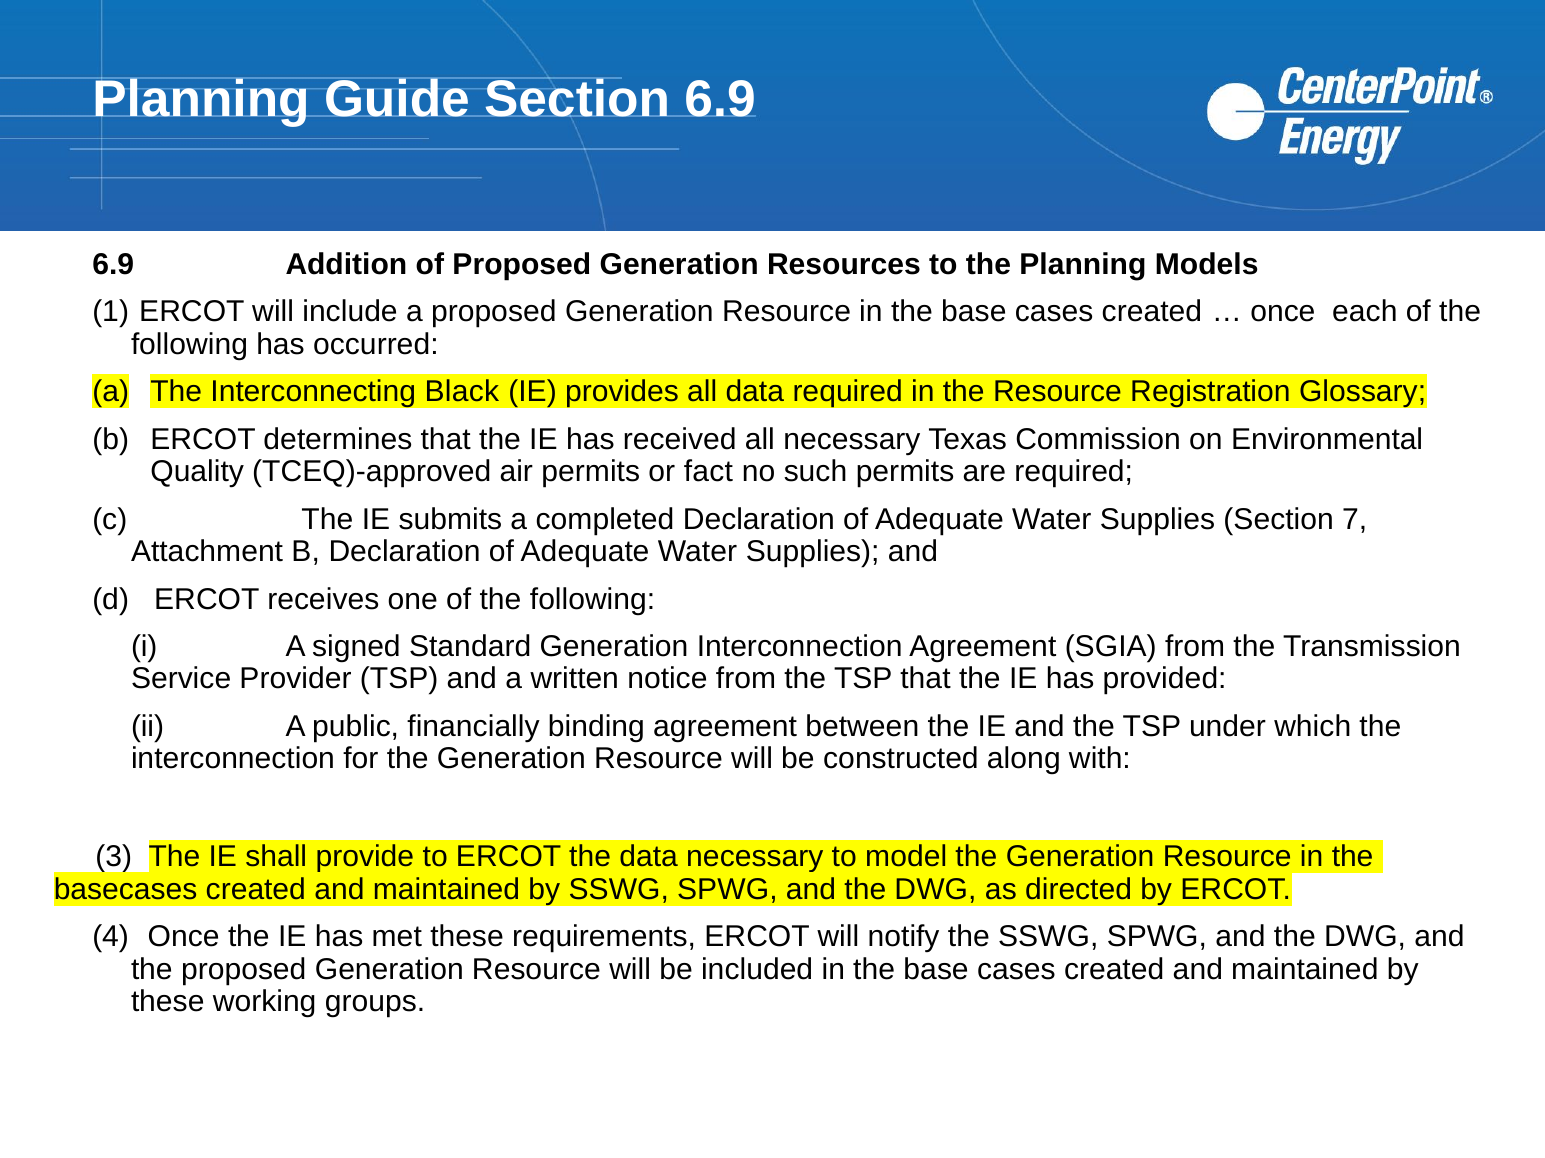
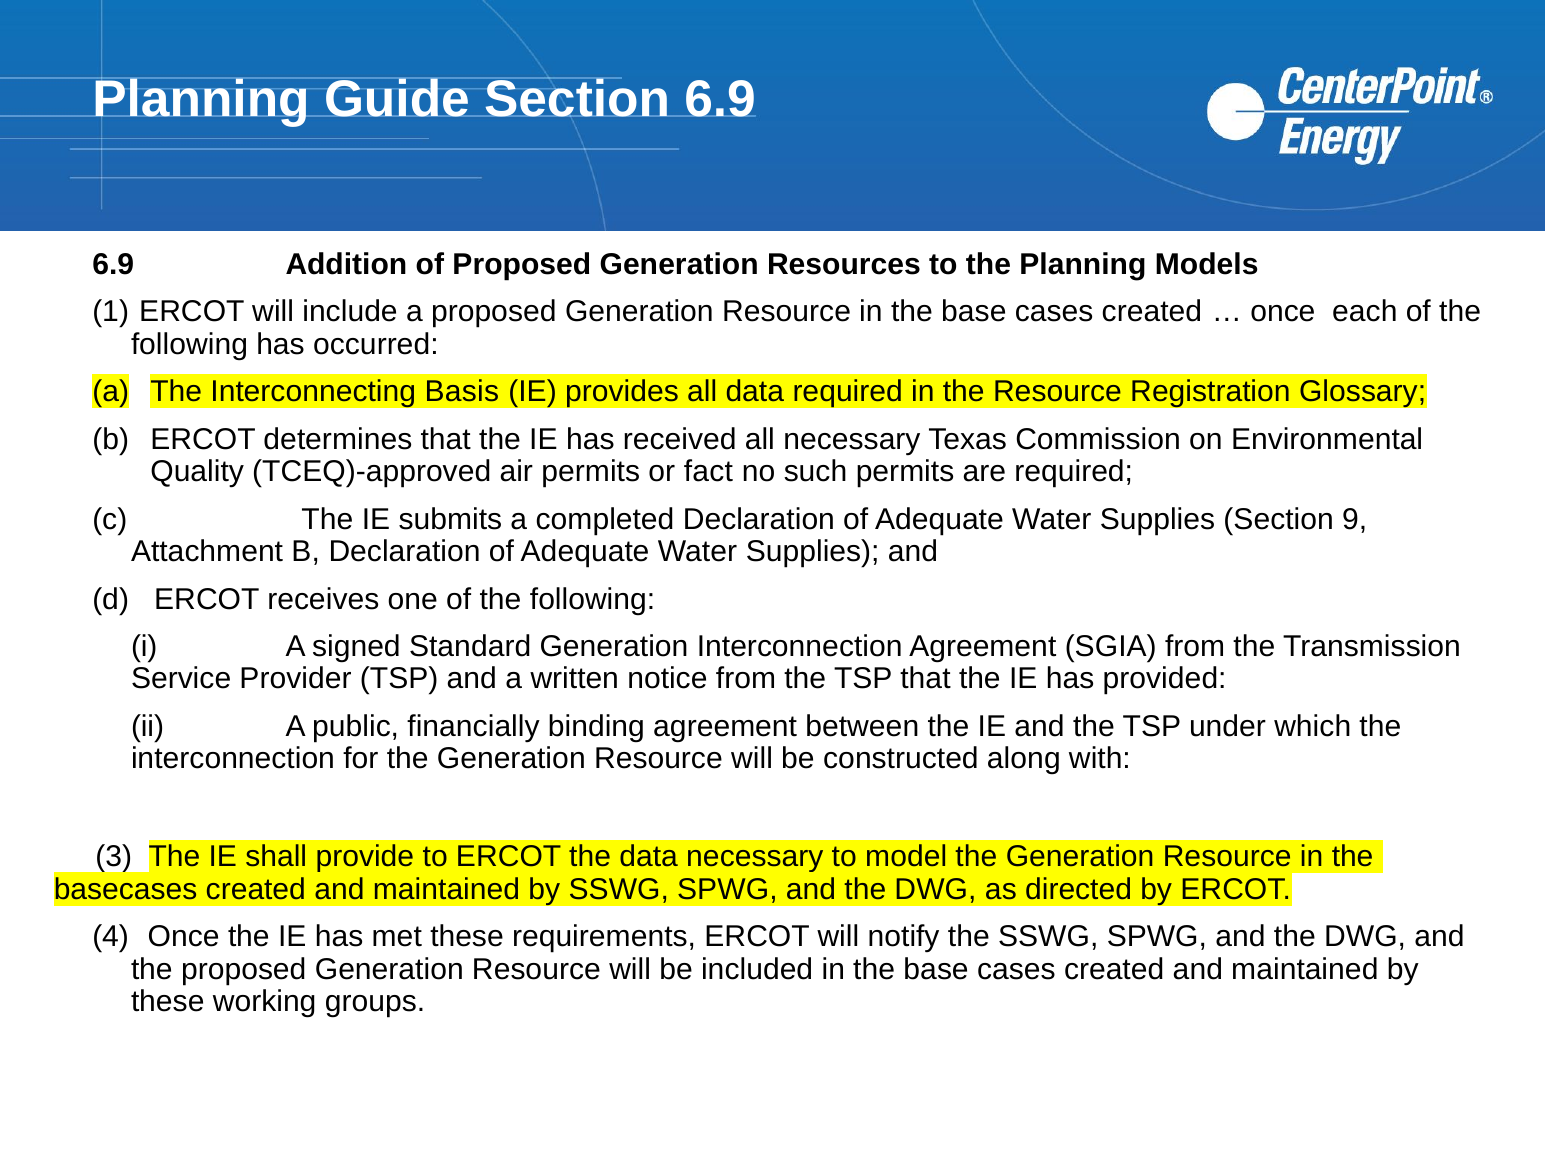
Black: Black -> Basis (462, 392)
7: 7 -> 9 (1355, 520)
